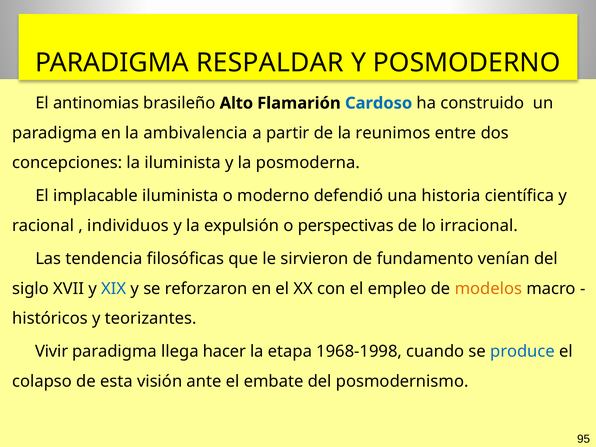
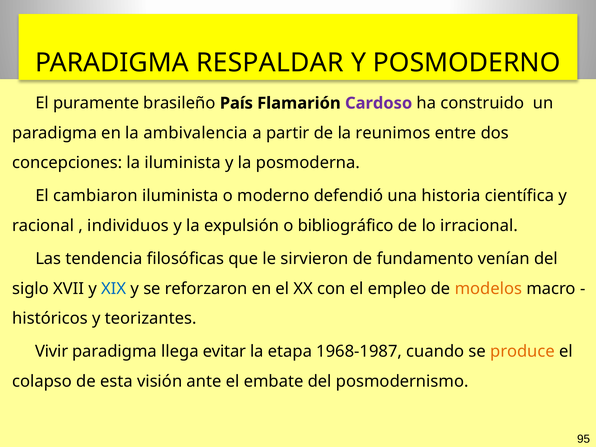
antinomias: antinomias -> puramente (96, 103)
Alto: Alto -> País (236, 103)
Cardoso colour: blue -> purple (379, 103)
implacable: implacable -> cambiaron (95, 196)
perspectivas: perspectivas -> bibliográfico (346, 226)
hacer: hacer -> evitar (224, 351)
1968-1998: 1968-1998 -> 1968-1987 (359, 351)
produce colour: blue -> orange (522, 351)
